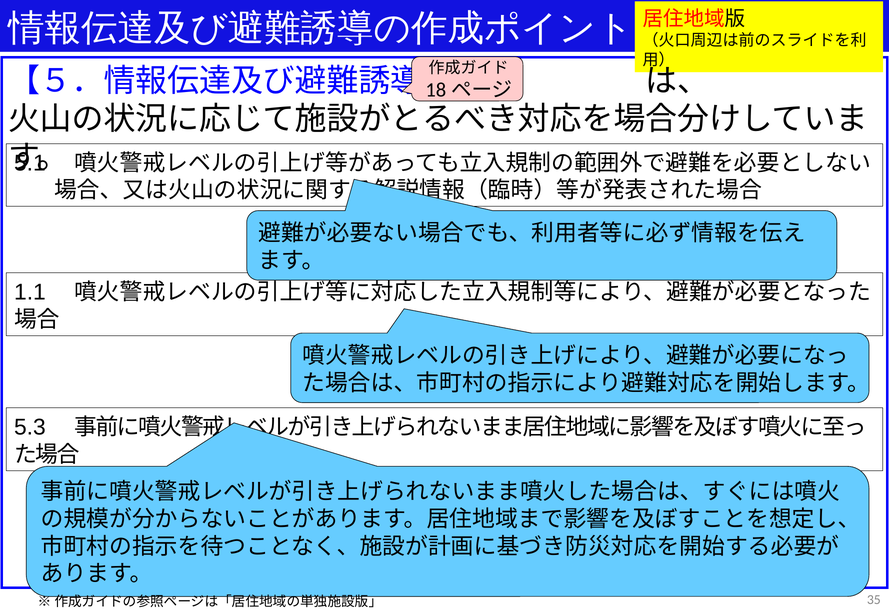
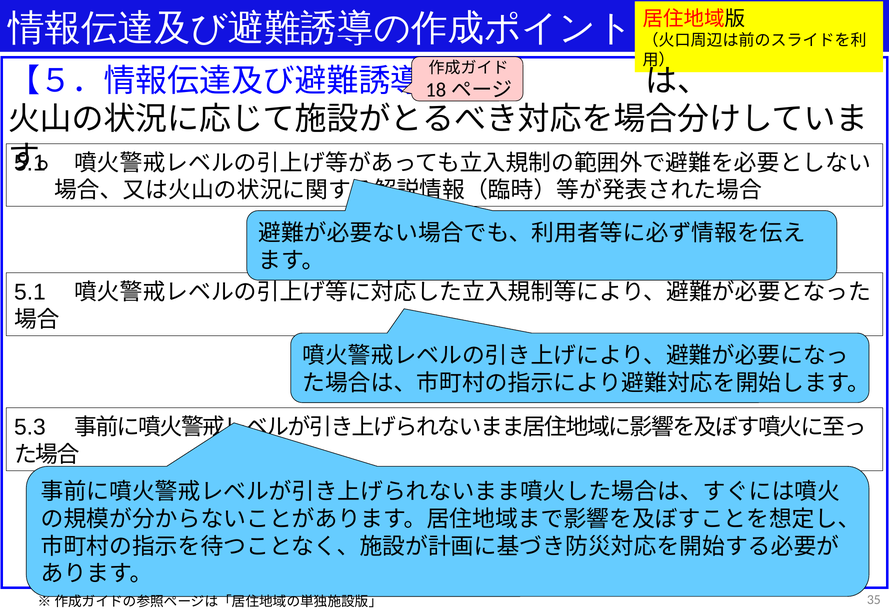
1.1: 1.1 -> 5.1 (30, 292)
